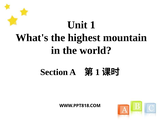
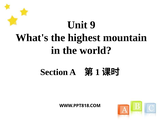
Unit 1: 1 -> 9 (93, 25)
